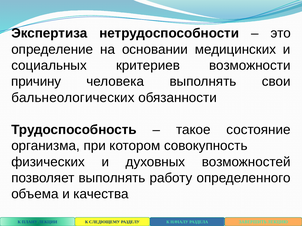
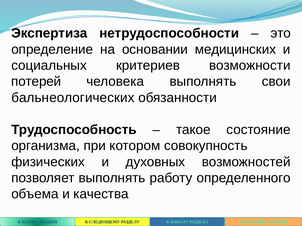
причину: причину -> потерей (36, 82)
